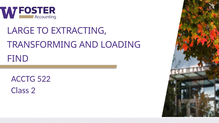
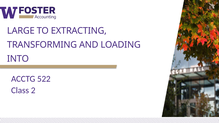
FIND: FIND -> INTO (18, 59)
